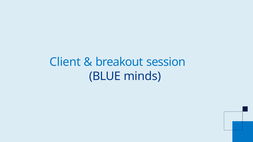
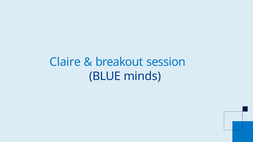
Client: Client -> Claire (65, 62)
